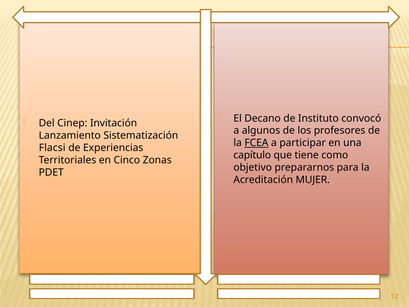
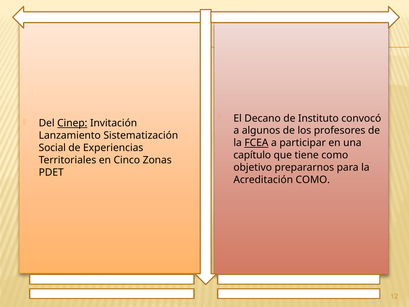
Cinep underline: none -> present (72, 123)
Flacsi: Flacsi -> Social (52, 148)
Acreditación MUJER: MUJER -> COMO (313, 180)
